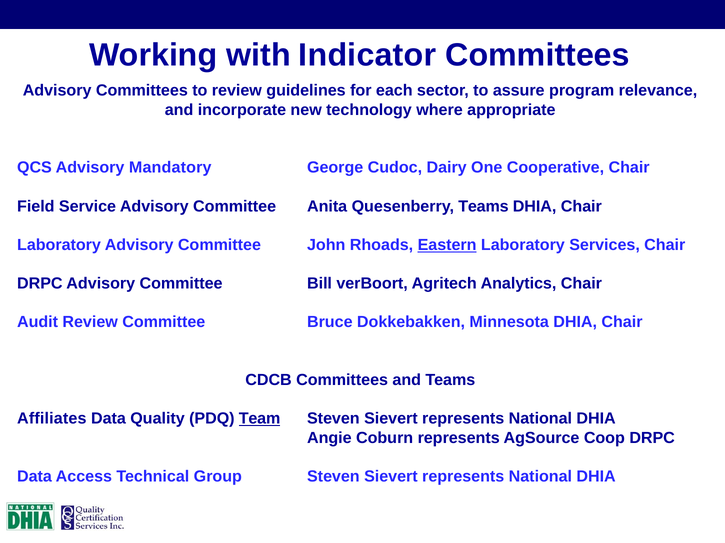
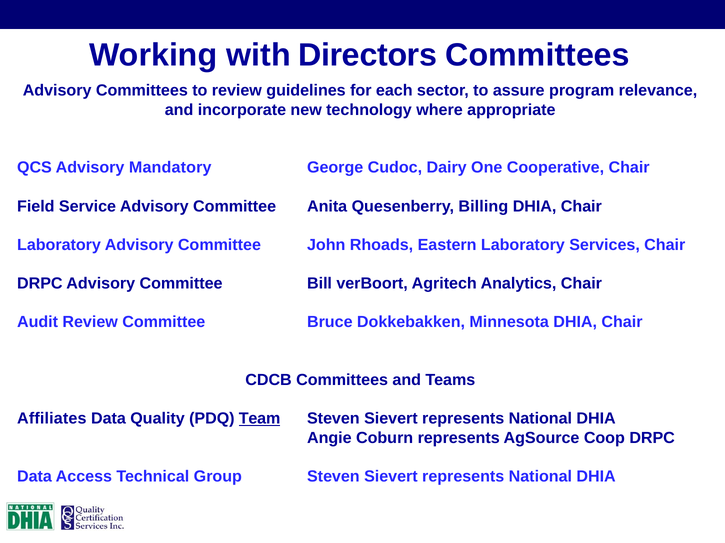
Indicator: Indicator -> Directors (368, 55)
Quesenberry Teams: Teams -> Billing (483, 207)
Eastern underline: present -> none (447, 245)
